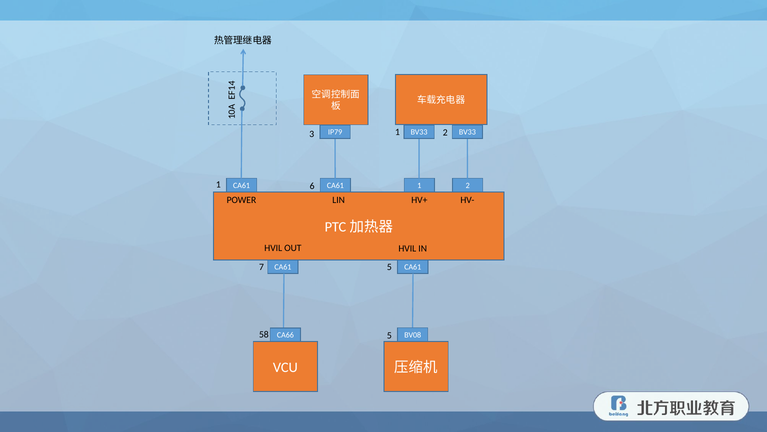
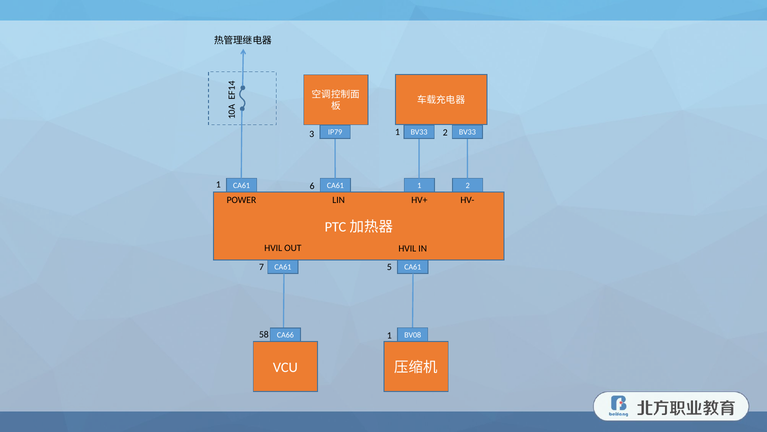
58 5: 5 -> 1 (389, 335)
